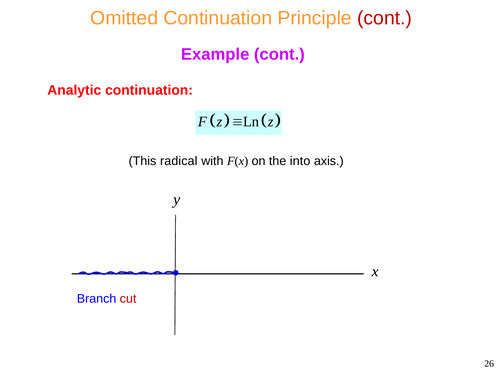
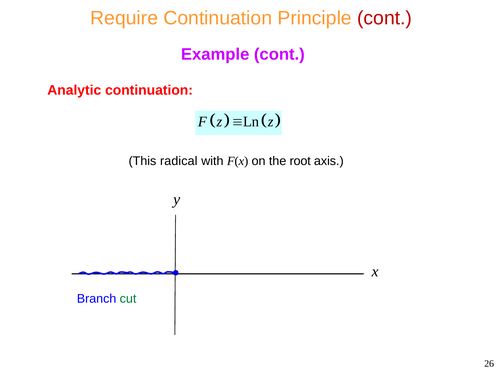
Omitted: Omitted -> Require (124, 18)
into: into -> root (300, 161)
cut colour: red -> green (128, 299)
